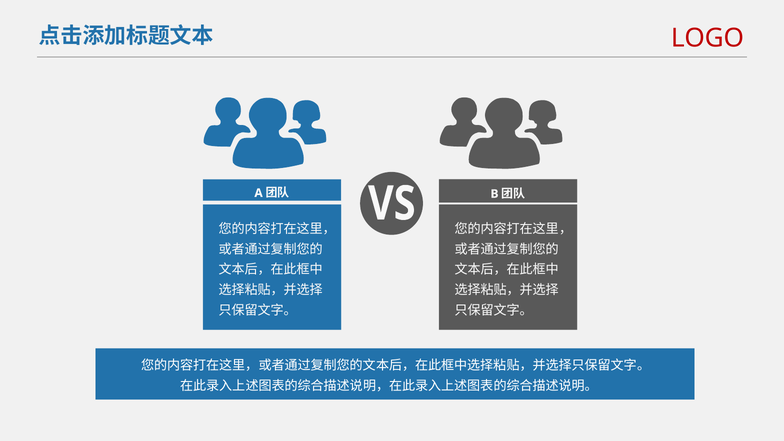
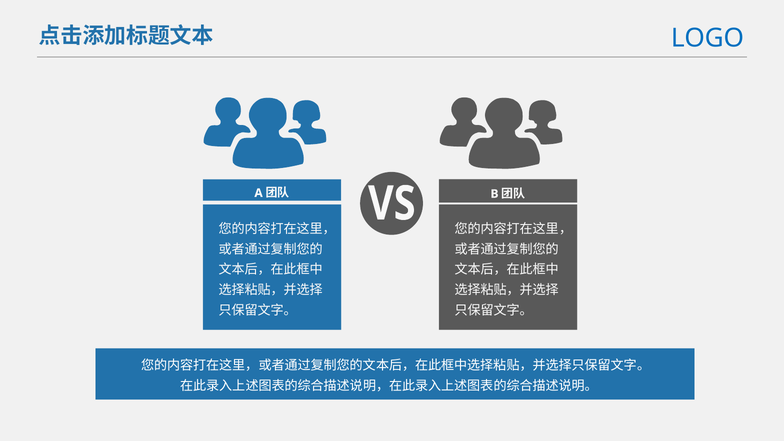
LOGO colour: red -> blue (707, 38)
